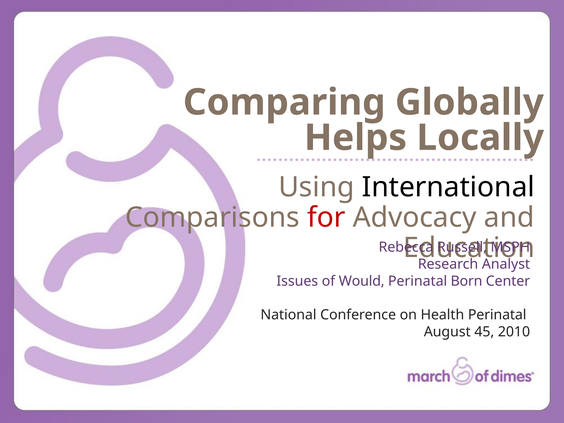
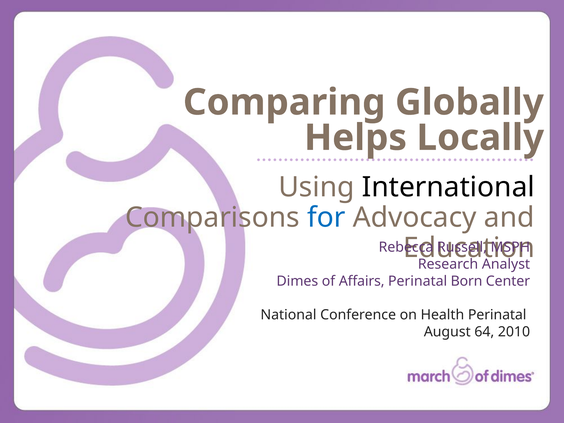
for colour: red -> blue (326, 218)
Issues: Issues -> Dimes (297, 281)
Would: Would -> Affairs (362, 281)
45: 45 -> 64 (484, 332)
